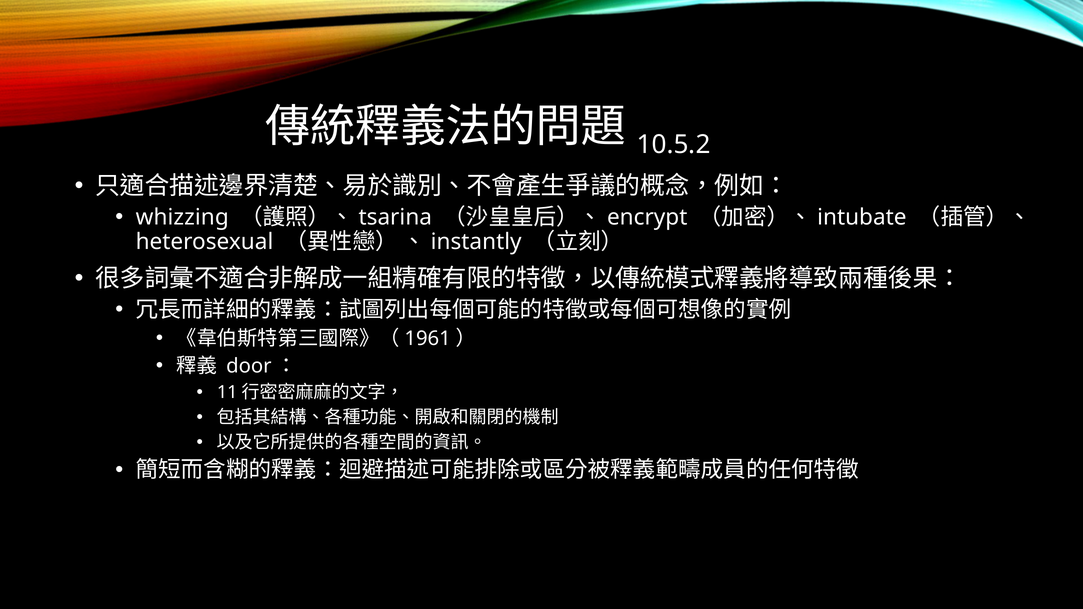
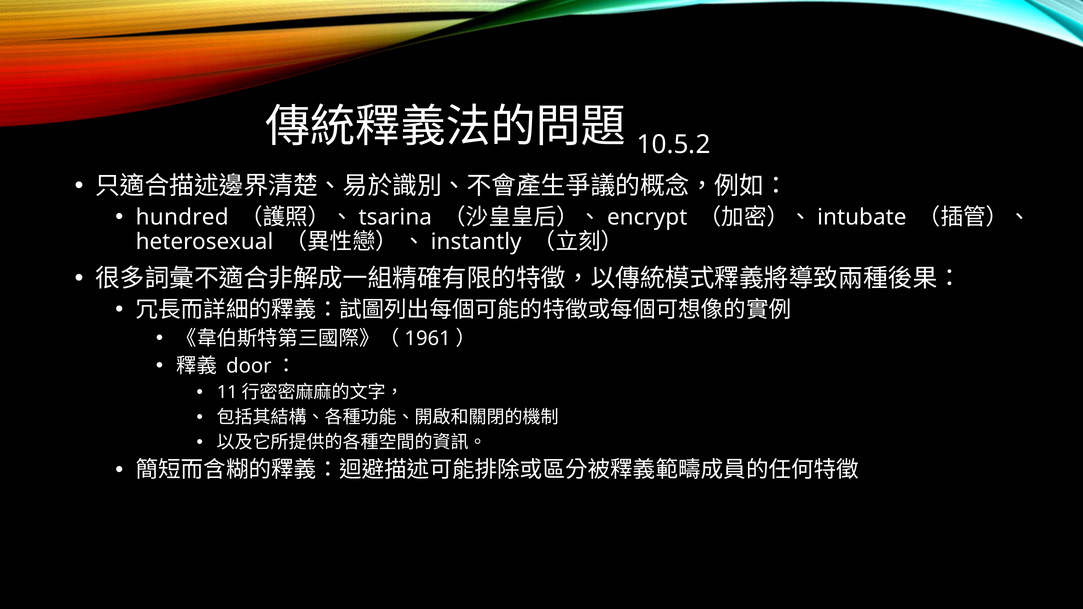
whizzing: whizzing -> hundred (182, 217)
